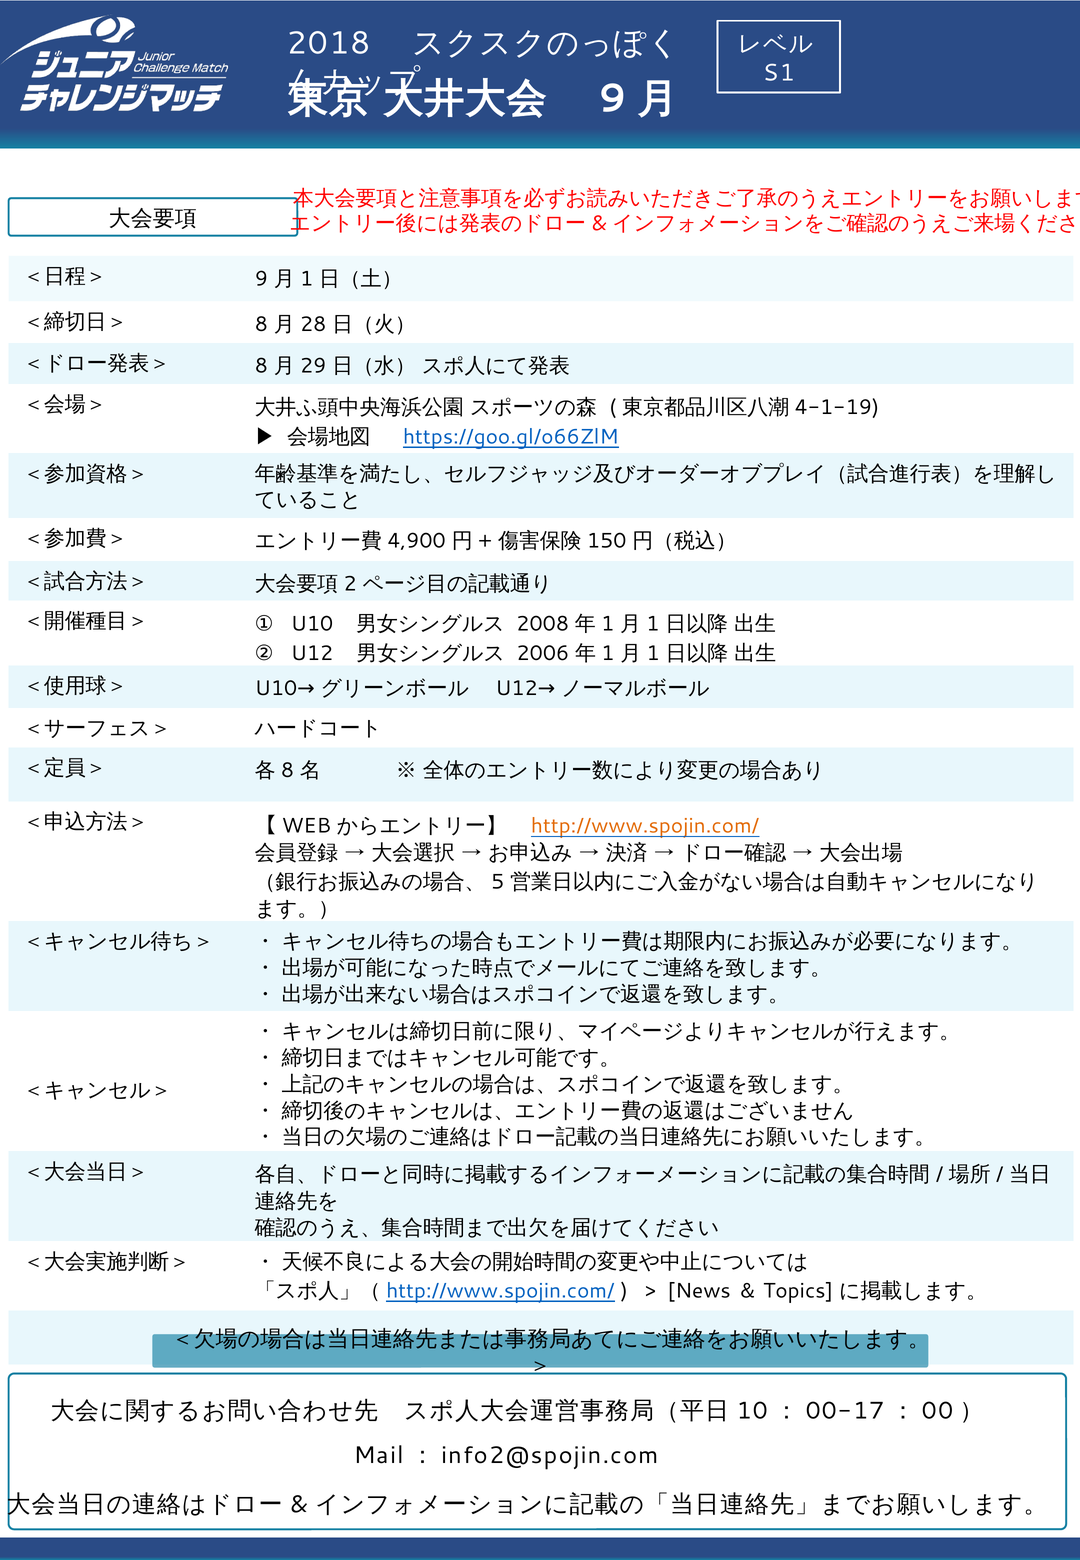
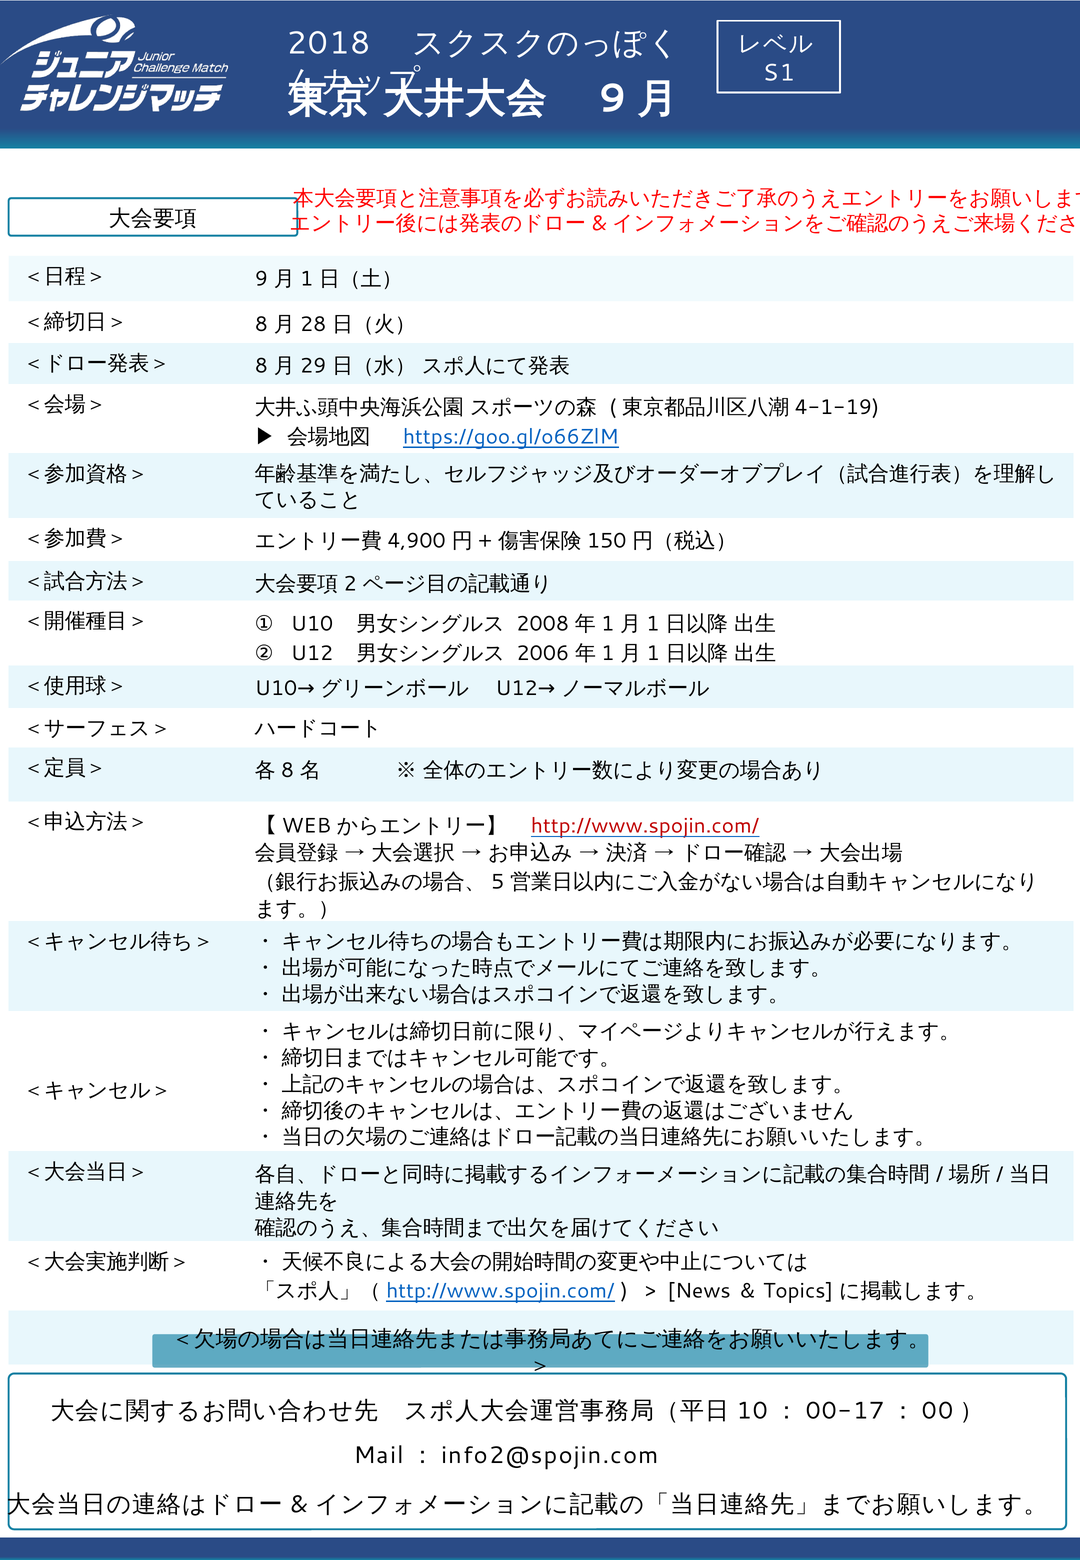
http://www.spojin.com/ colour: orange -> red (645, 826)
